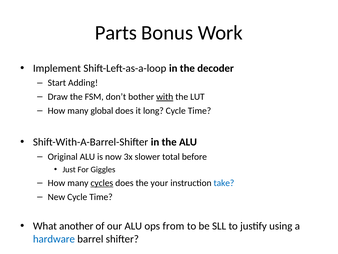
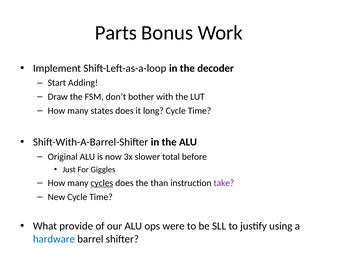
with underline: present -> none (165, 97)
global: global -> states (102, 111)
your: your -> than (159, 183)
take colour: blue -> purple (224, 183)
another: another -> provide (76, 226)
from: from -> were (174, 226)
